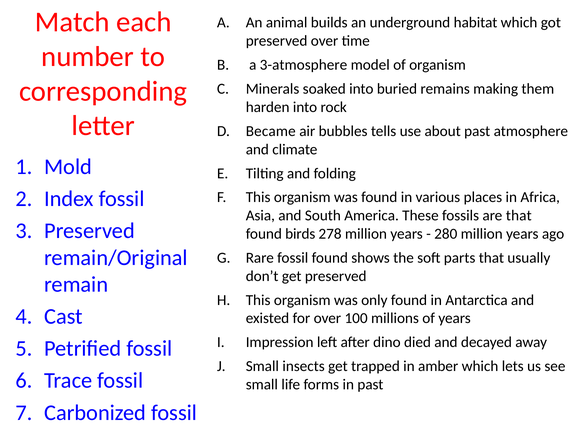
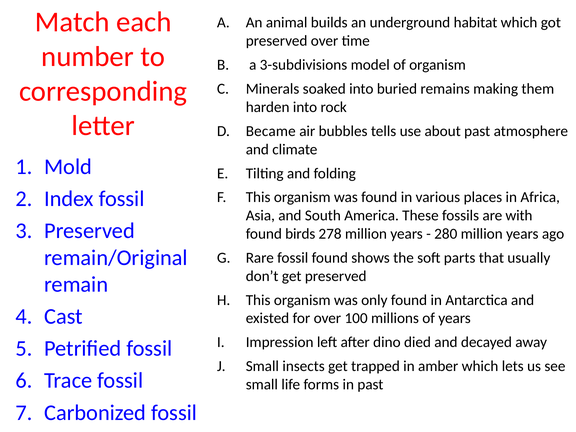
3-atmosphere: 3-atmosphere -> 3-subdivisions (303, 65)
are that: that -> with (519, 216)
